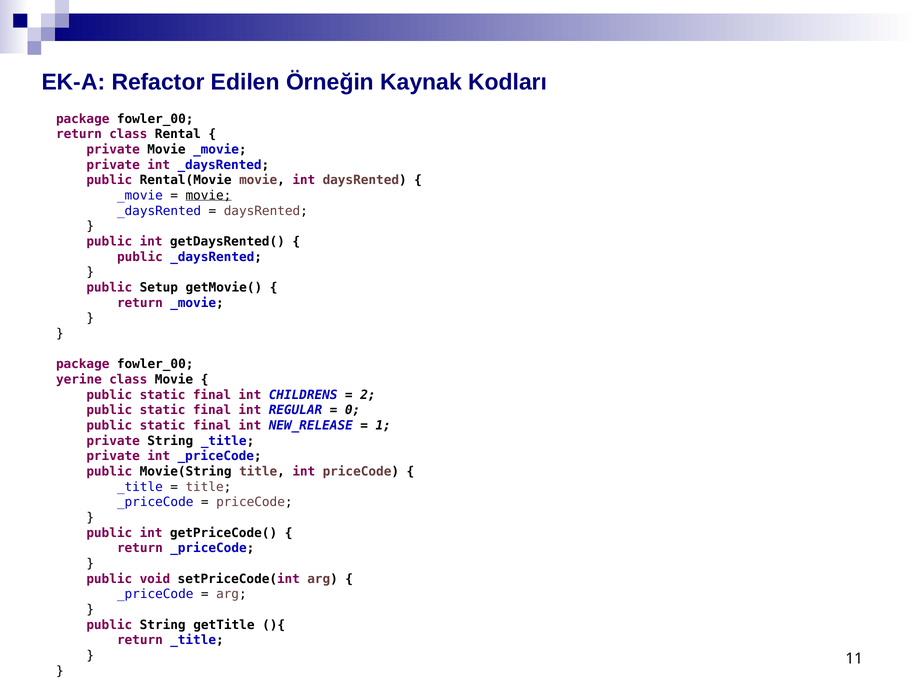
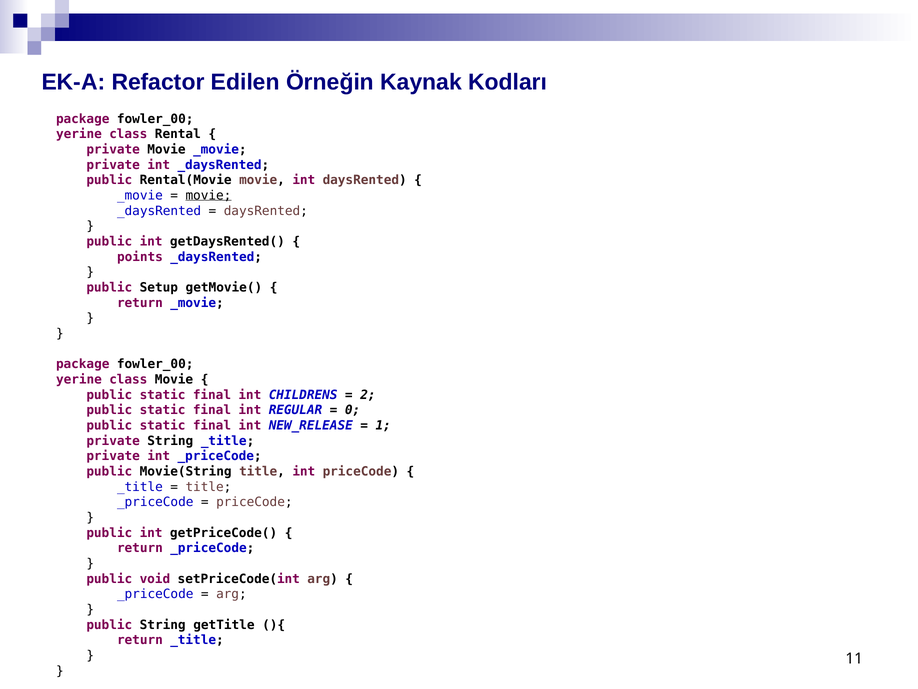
return: return -> yerine (79, 134)
public: public -> points (140, 257)
